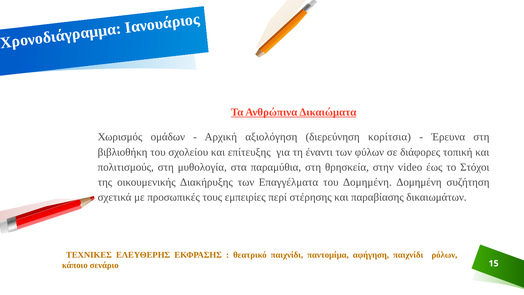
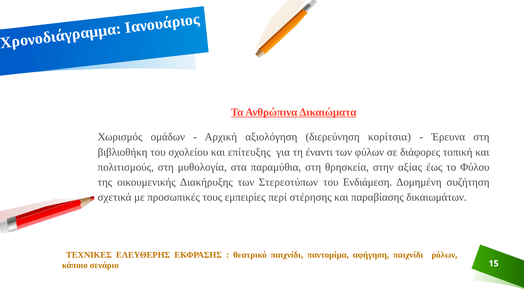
video: video -> αξίας (410, 167)
Στόχοι: Στόχοι -> Φύλου (475, 167)
Επαγγέλματα: Επαγγέλματα -> Στερεοτύπων (288, 182)
του Δομημένη: Δομημένη -> Ενδιάμεση (368, 182)
